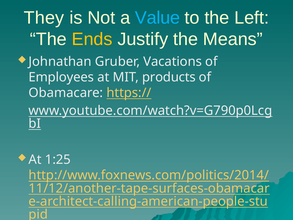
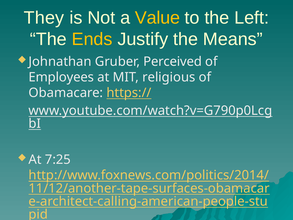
Value colour: light blue -> yellow (157, 18)
Vacations: Vacations -> Perceived (173, 61)
products: products -> religious (169, 77)
1:25: 1:25 -> 7:25 (58, 159)
